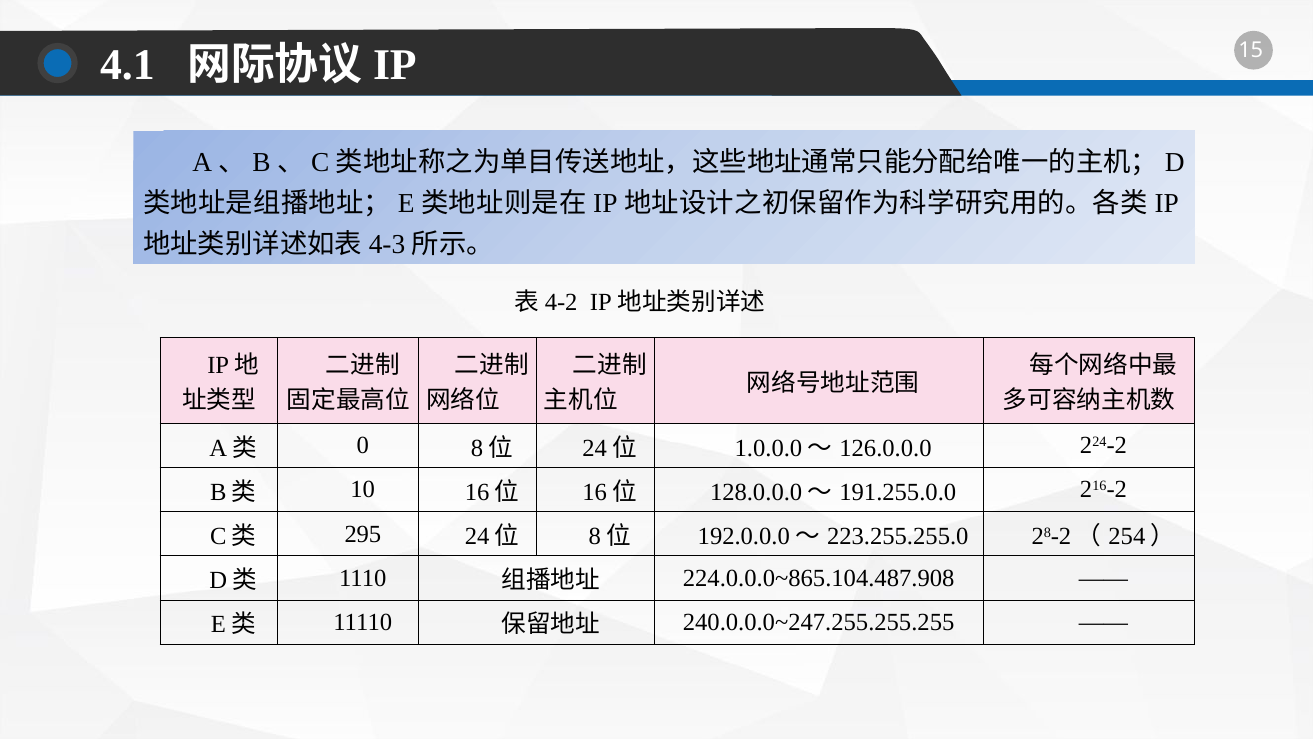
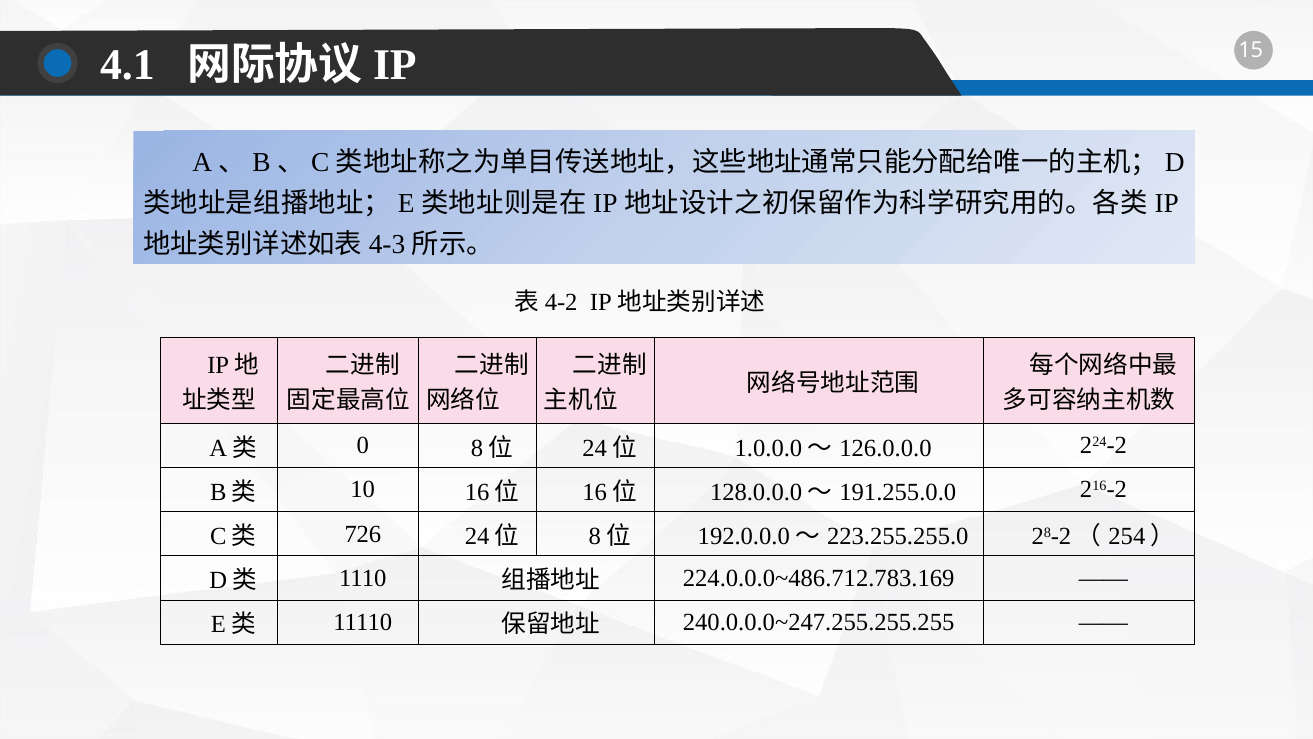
295: 295 -> 726 (363, 534)
224.0.0.0~865.104.487.908: 224.0.0.0~865.104.487.908 -> 224.0.0.0~486.712.783.169 (819, 578)
